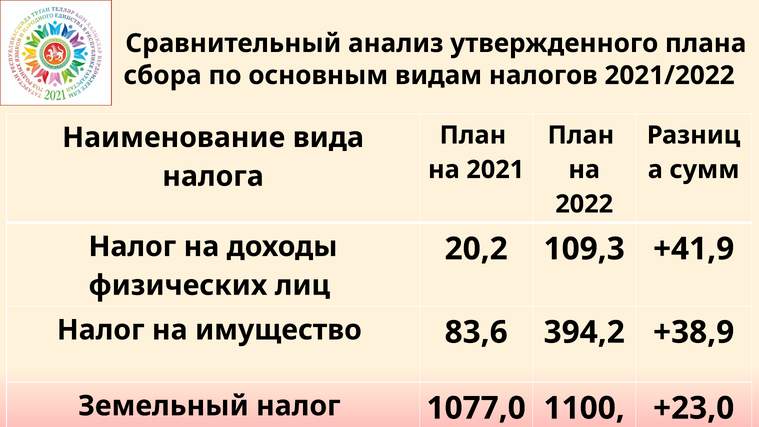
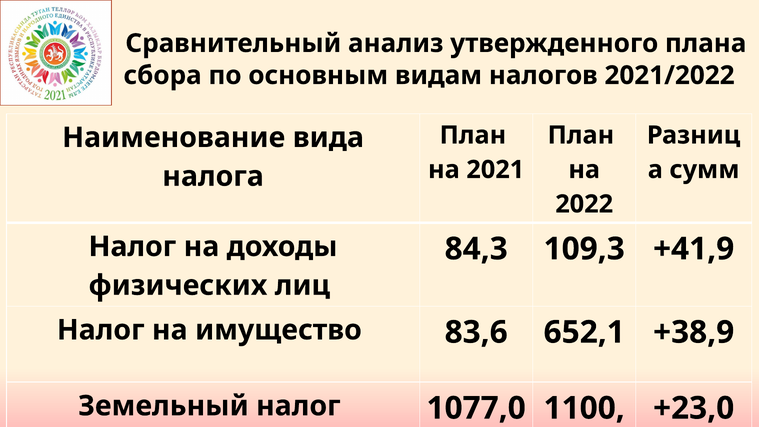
20,2: 20,2 -> 84,3 (476, 249)
394,2: 394,2 -> 652,1 (584, 332)
